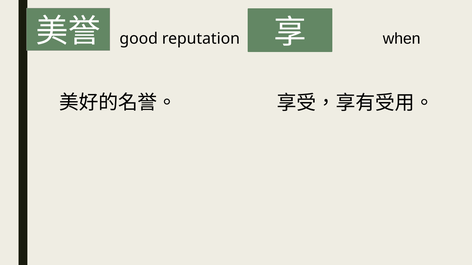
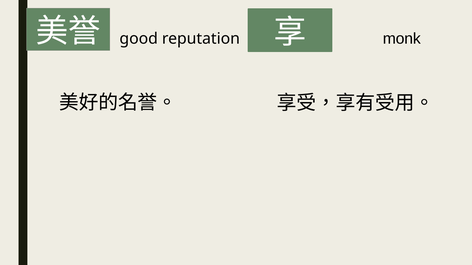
when: when -> monk (402, 39)
